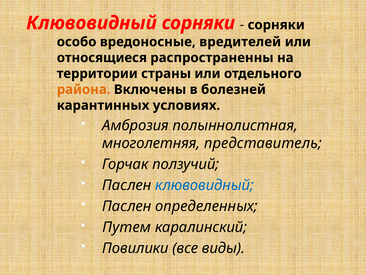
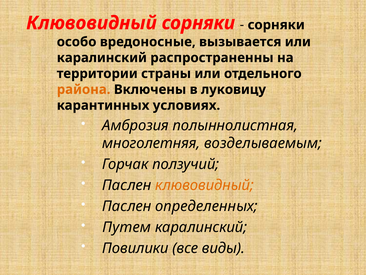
вредителей: вредителей -> вызывается (240, 42)
относящиеся: относящиеся -> каралинский (102, 58)
болезней: болезней -> луковицу (233, 89)
представитель: представитель -> возделываемым (263, 143)
клювовидный colour: blue -> orange (204, 185)
